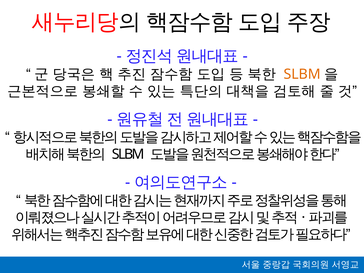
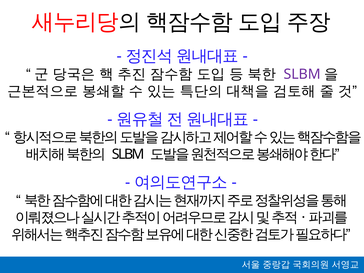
SLBM colour: orange -> purple (302, 74)
